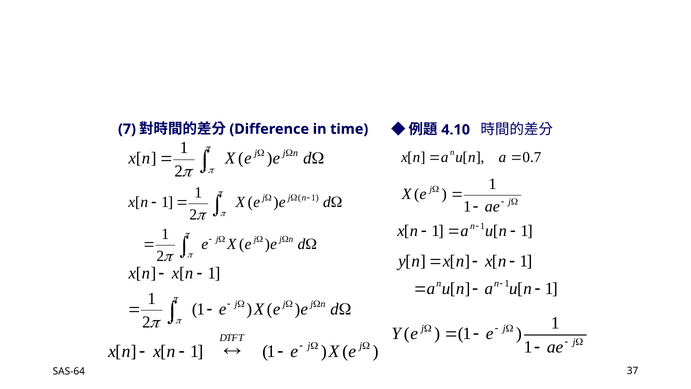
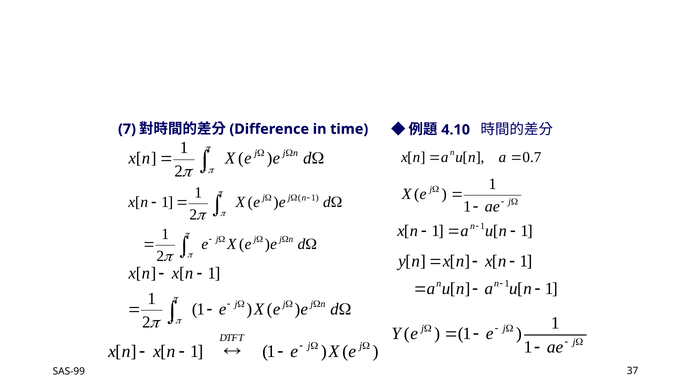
SAS-64: SAS-64 -> SAS-99 (69, 371)
